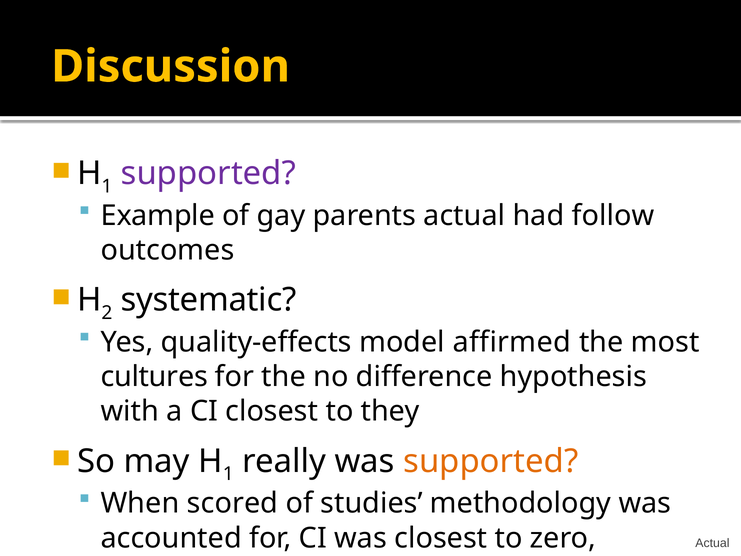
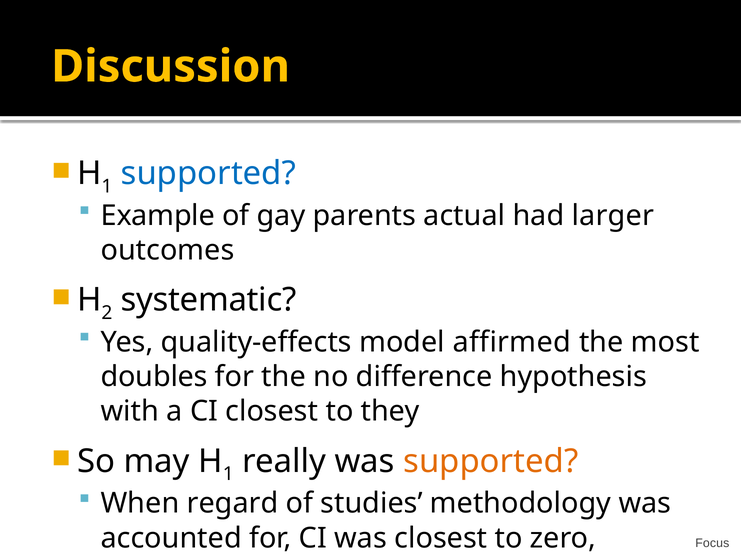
supported colour: purple -> blue (208, 173)
follow: follow -> larger (613, 216)
cultures: cultures -> doubles (154, 377)
scored: scored -> regard (233, 503)
Actual: Actual -> Focus (712, 543)
